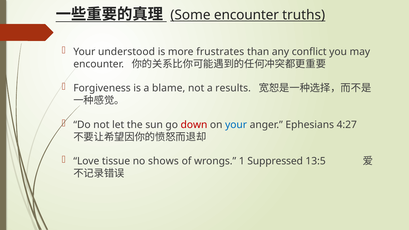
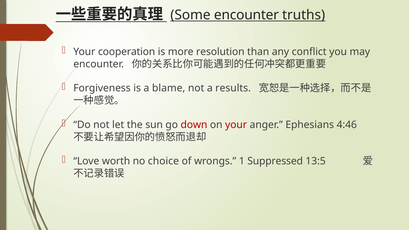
understood: understood -> cooperation (127, 52)
frustrates: frustrates -> resolution (220, 52)
your colour: blue -> red (236, 125)
4:27: 4:27 -> 4:46 (347, 125)
tissue: tissue -> worth (116, 161)
shows: shows -> choice (163, 161)
